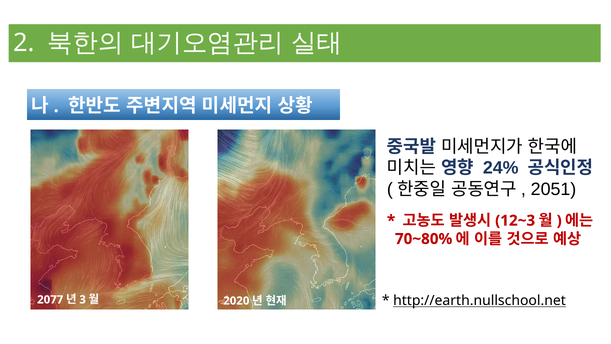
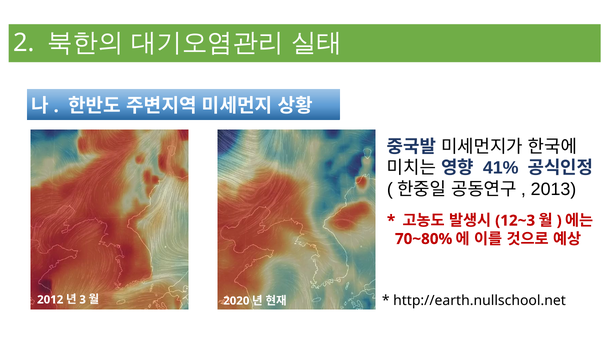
24%: 24% -> 41% (501, 168)
2051: 2051 -> 2013 (553, 189)
http://earth.nullschool.net underline: present -> none (480, 300)
2077: 2077 -> 2012 (50, 299)
